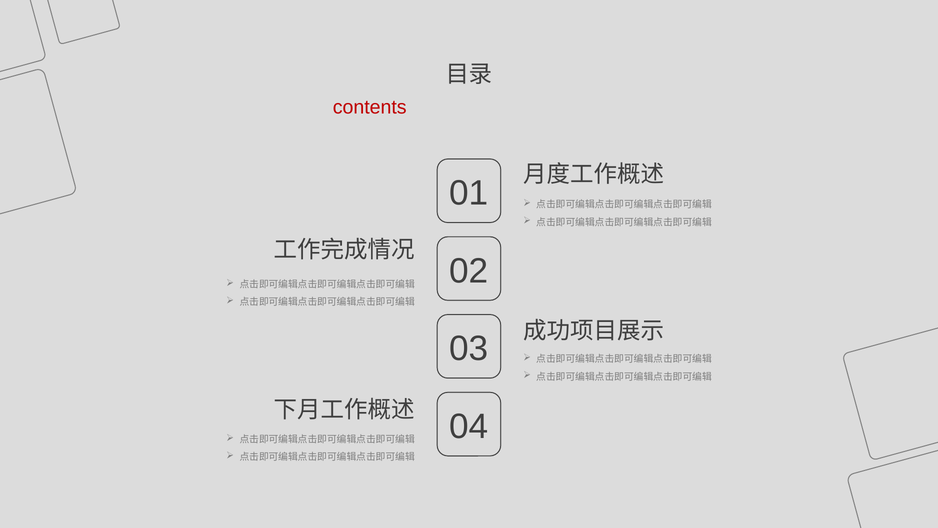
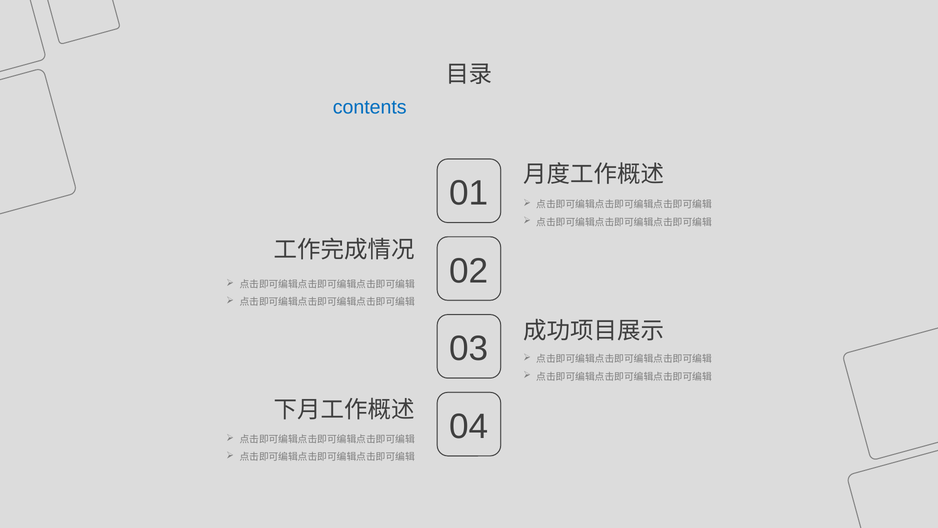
contents colour: red -> blue (370, 107)
